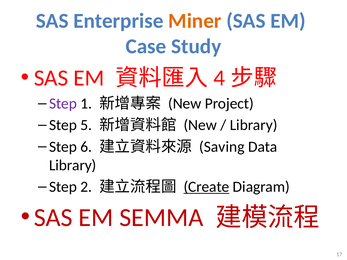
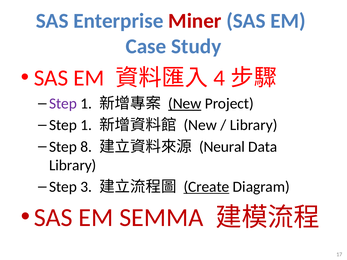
Miner colour: orange -> red (195, 21)
New underline: none -> present (185, 104)
5: 5 -> 1 (86, 125)
6: 6 -> 8 (86, 147)
Saving: Saving -> Neural (222, 147)
2: 2 -> 3 (86, 187)
